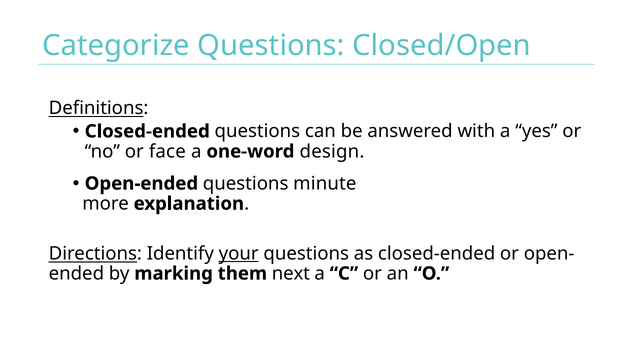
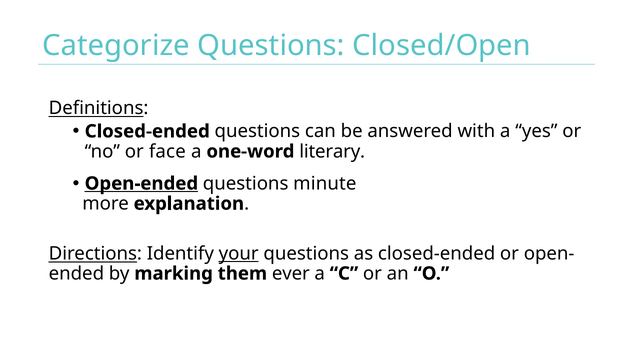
design: design -> literary (332, 152)
Open-ended underline: none -> present (141, 184)
next: next -> ever (291, 274)
